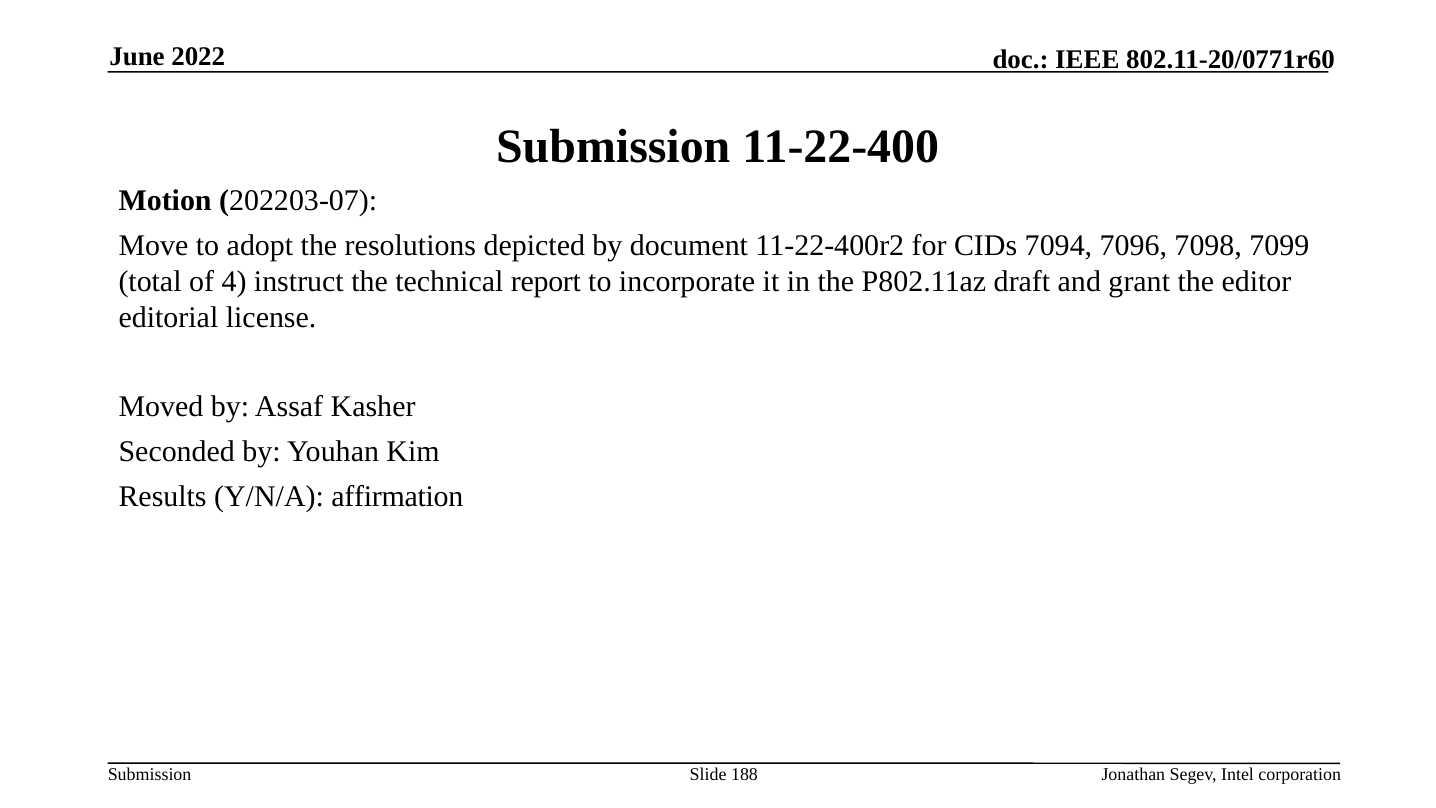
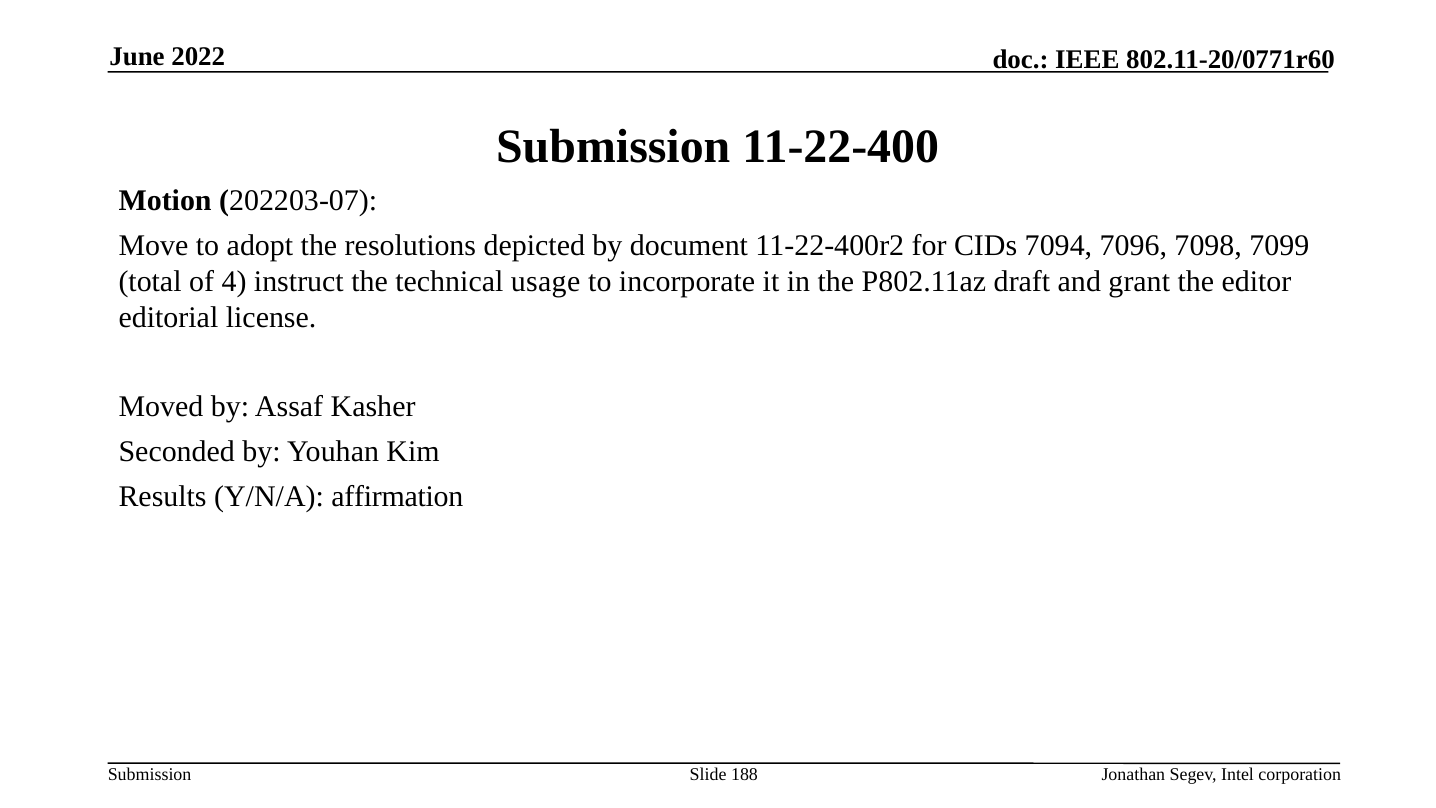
report: report -> usage (546, 281)
